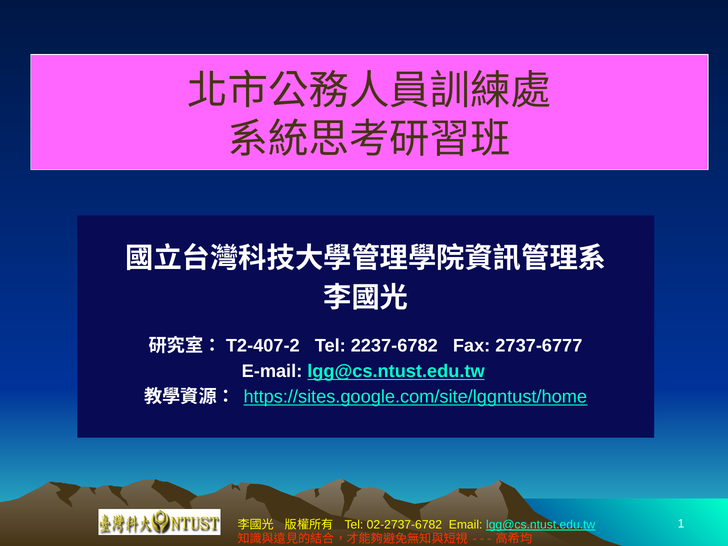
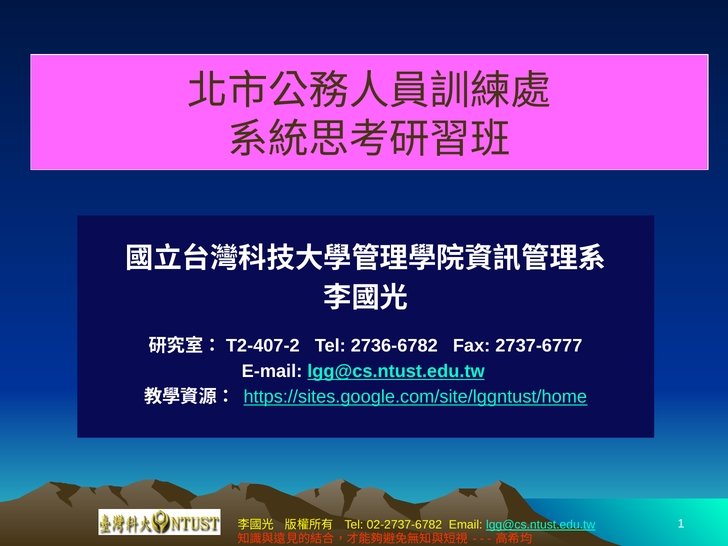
2237-6782: 2237-6782 -> 2736-6782 (394, 346)
